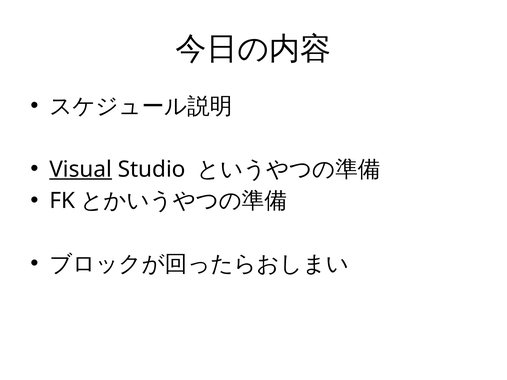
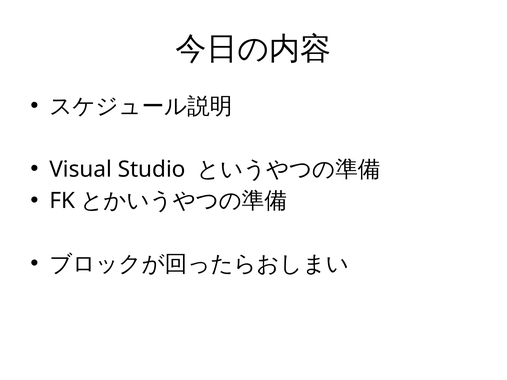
Visual underline: present -> none (81, 169)
